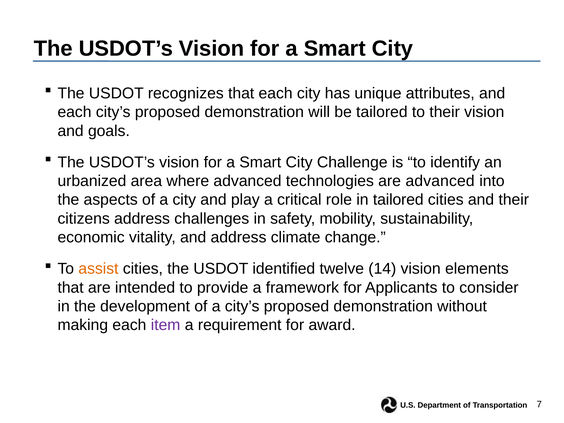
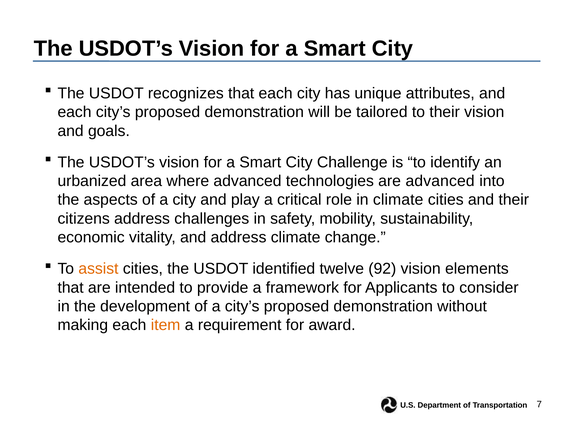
in tailored: tailored -> climate (398, 200)
14: 14 -> 92 (382, 269)
item colour: purple -> orange (166, 325)
